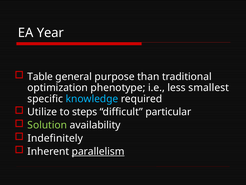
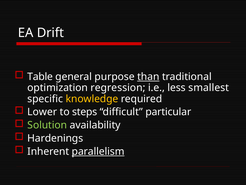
Year: Year -> Drift (50, 33)
than underline: none -> present (148, 76)
phenotype: phenotype -> regression (118, 87)
knowledge colour: light blue -> yellow (92, 99)
Utilize: Utilize -> Lower (42, 112)
Indefinitely: Indefinitely -> Hardenings (55, 138)
